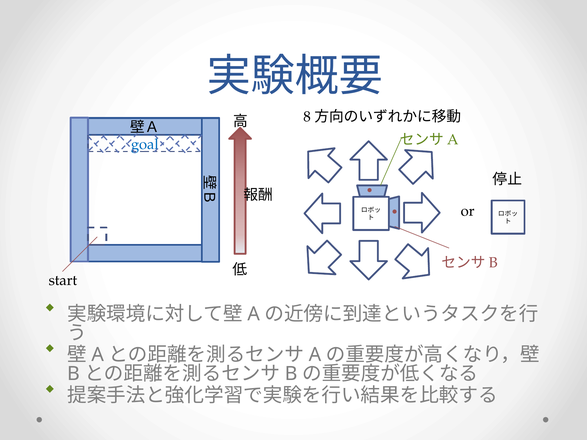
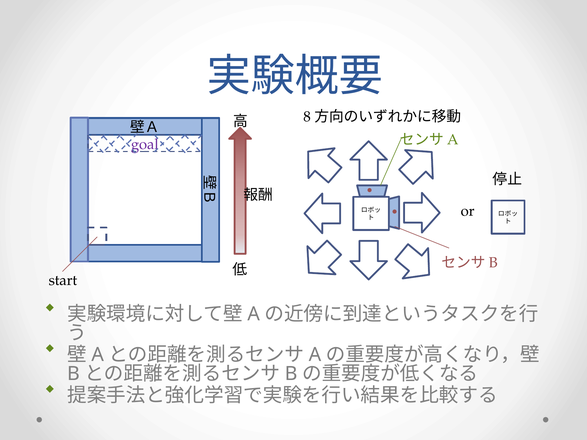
goal colour: blue -> purple (145, 144)
